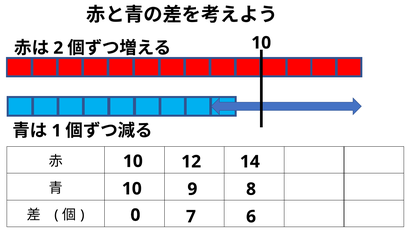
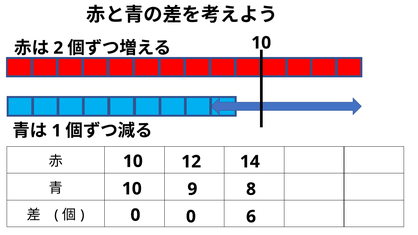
0 7: 7 -> 0 (191, 217)
